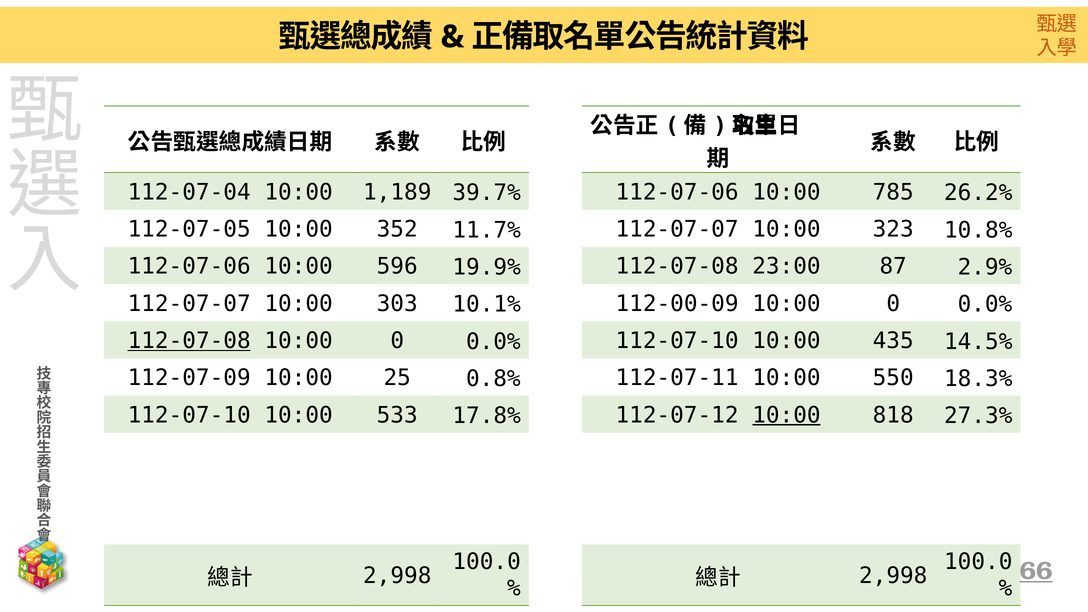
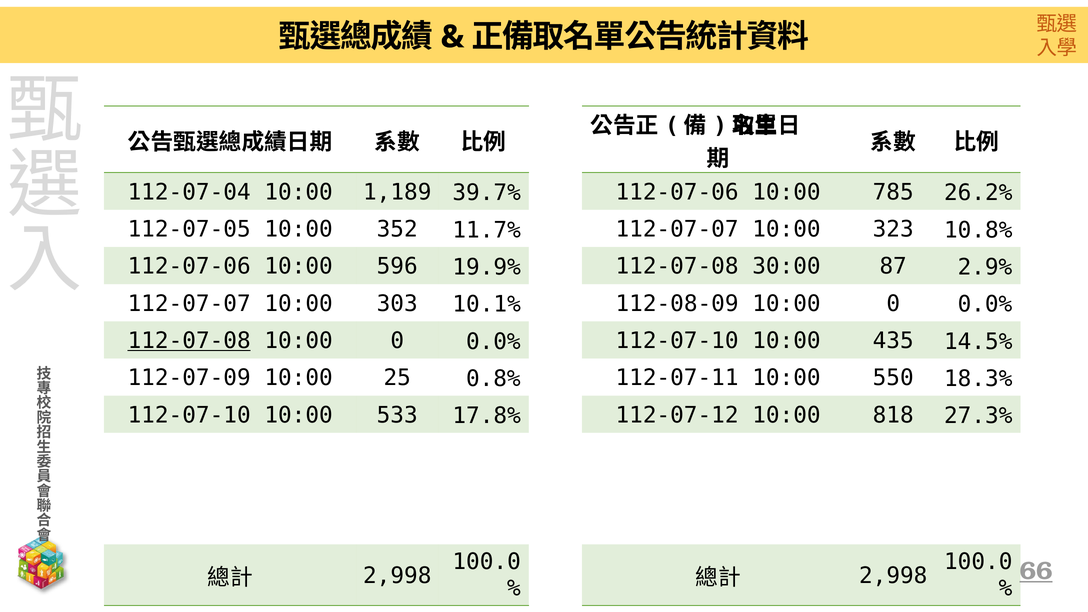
23:00: 23:00 -> 30:00 (786, 266)
112-00-09: 112-00-09 -> 112-08-09 (677, 304)
10:00 underline: present -> none (786, 415)
